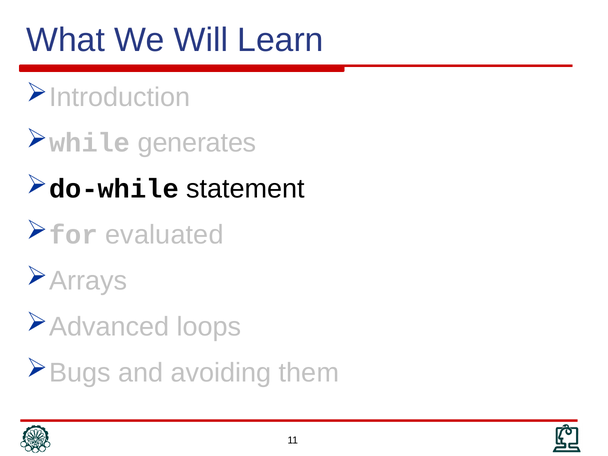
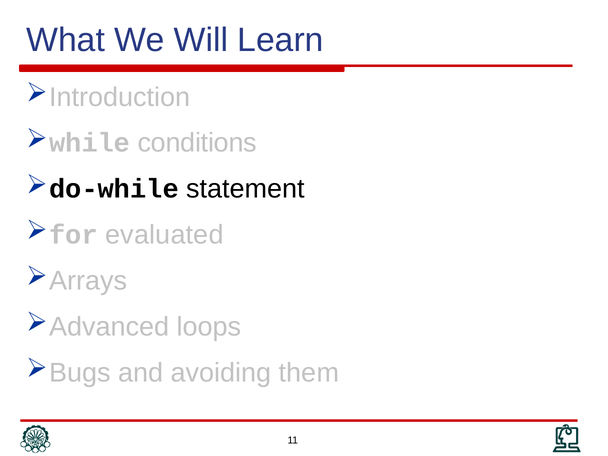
generates: generates -> conditions (197, 143)
